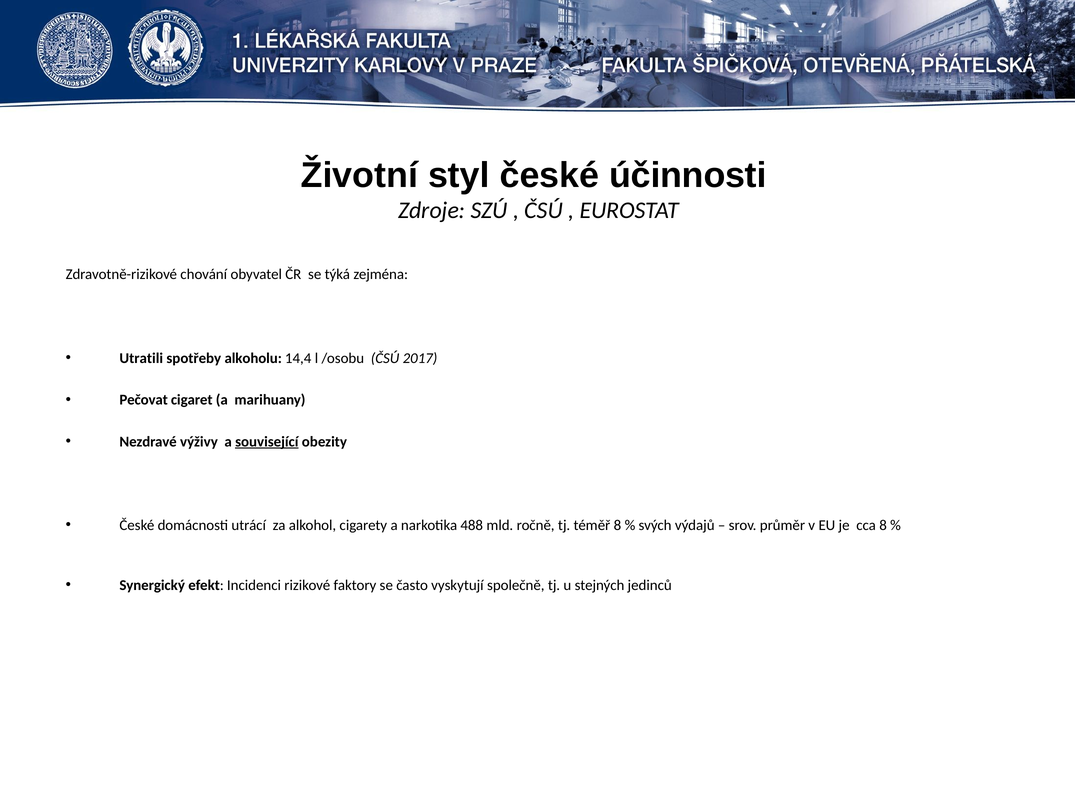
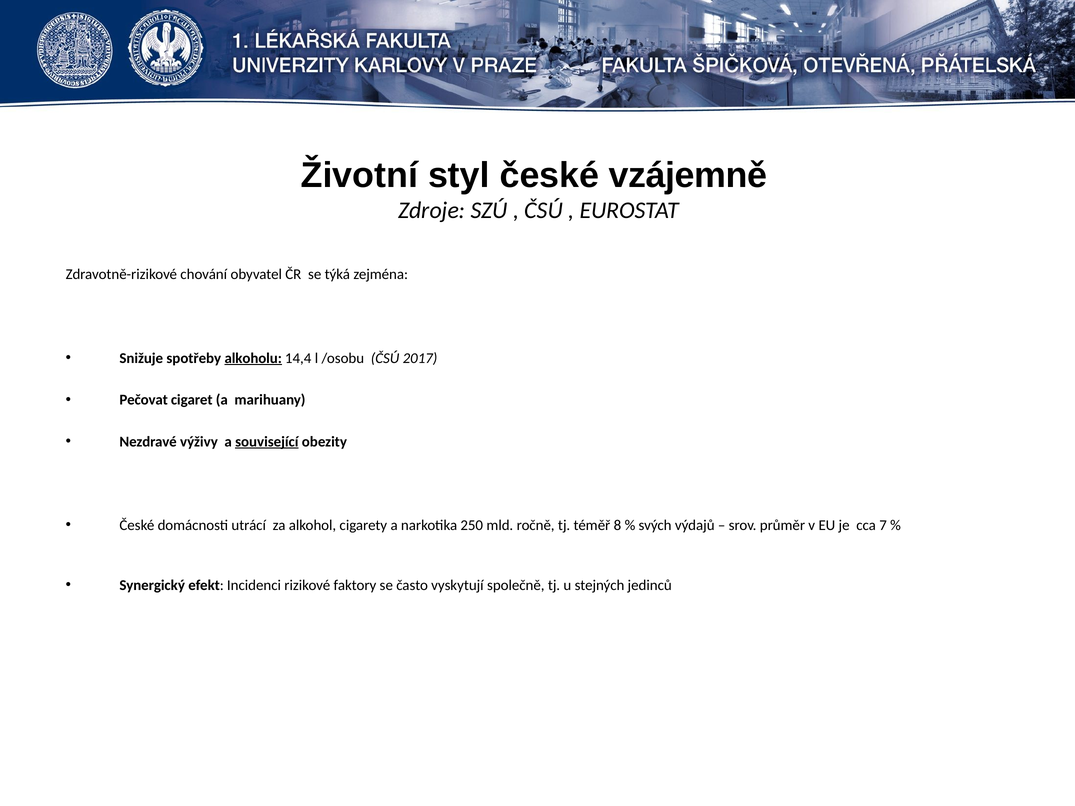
účinnosti: účinnosti -> vzájemně (688, 175)
Utratili: Utratili -> Snižuje (141, 358)
alkoholu underline: none -> present (253, 358)
488: 488 -> 250 (472, 526)
cca 8: 8 -> 7 (883, 526)
